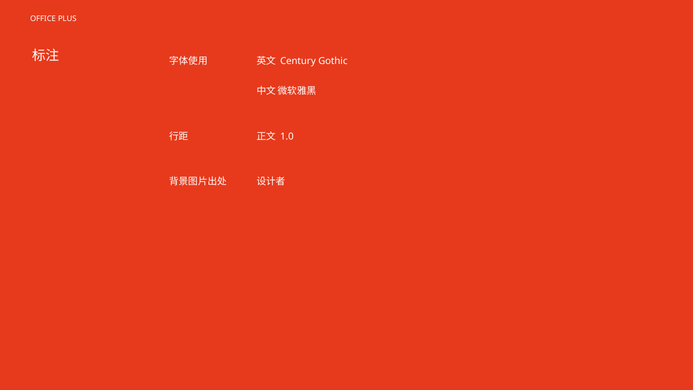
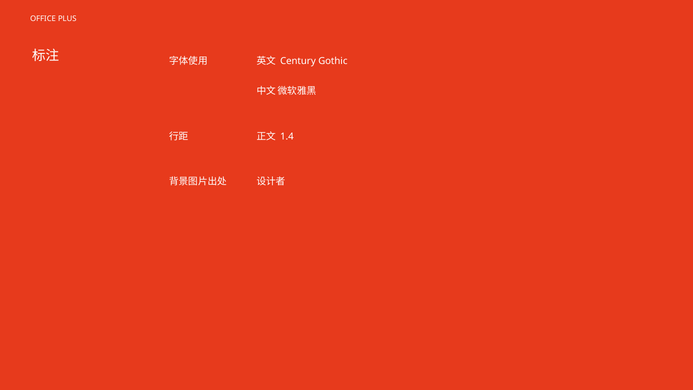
1.0: 1.0 -> 1.4 (287, 136)
